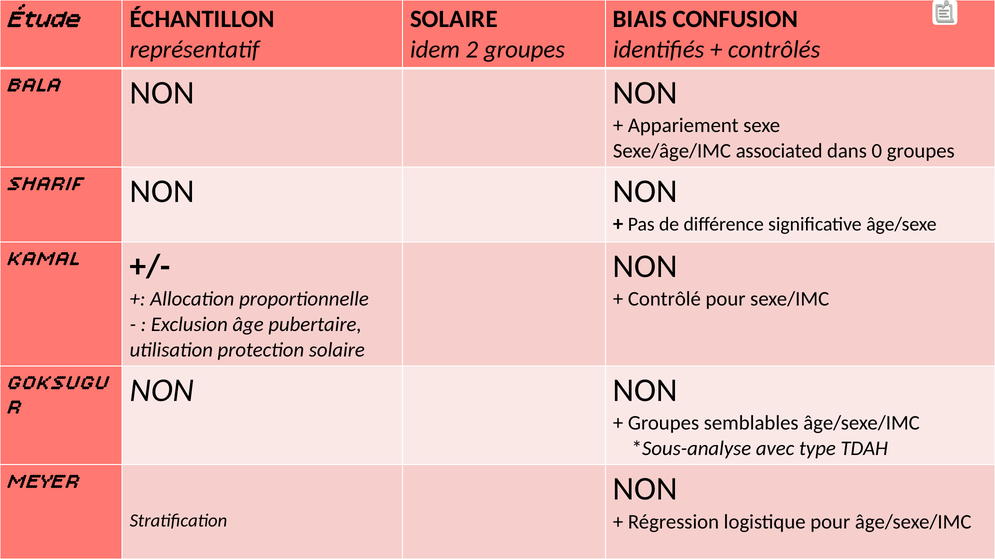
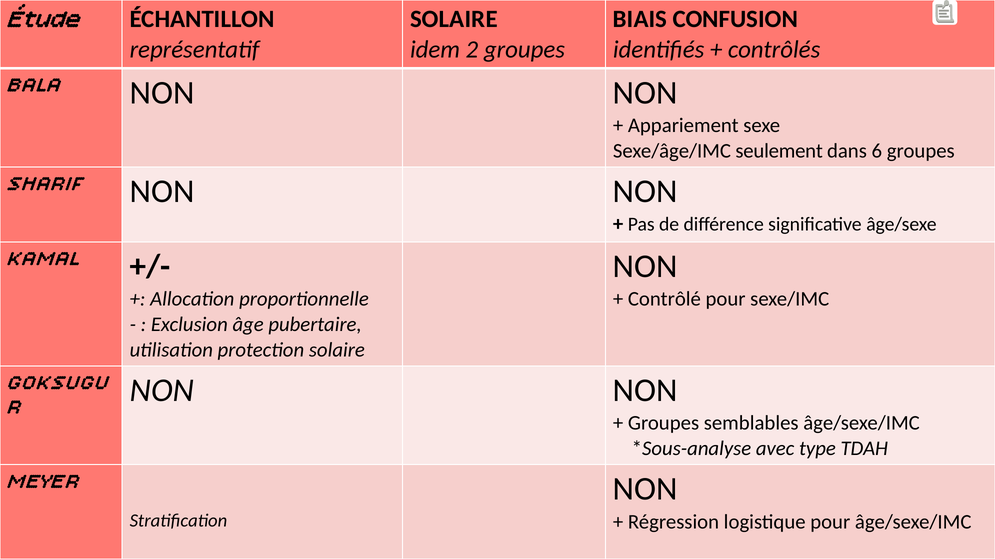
associated: associated -> seulement (779, 151)
0: 0 -> 6 (877, 151)
